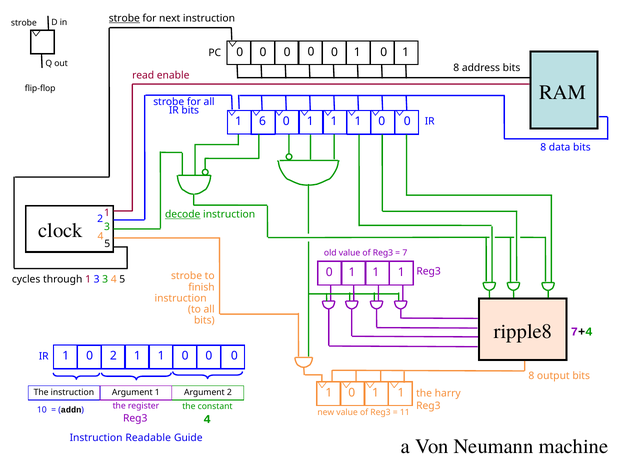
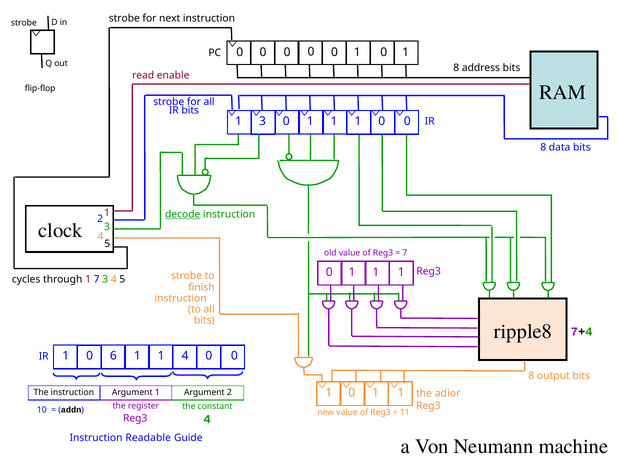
strobe underline: present -> none (124, 18)
1 6: 6 -> 3 (262, 122)
1 3: 3 -> 7 (97, 280)
0 2: 2 -> 6 (113, 356)
0: 0 -> 4 (185, 356)
harry: harry -> adior (448, 394)
